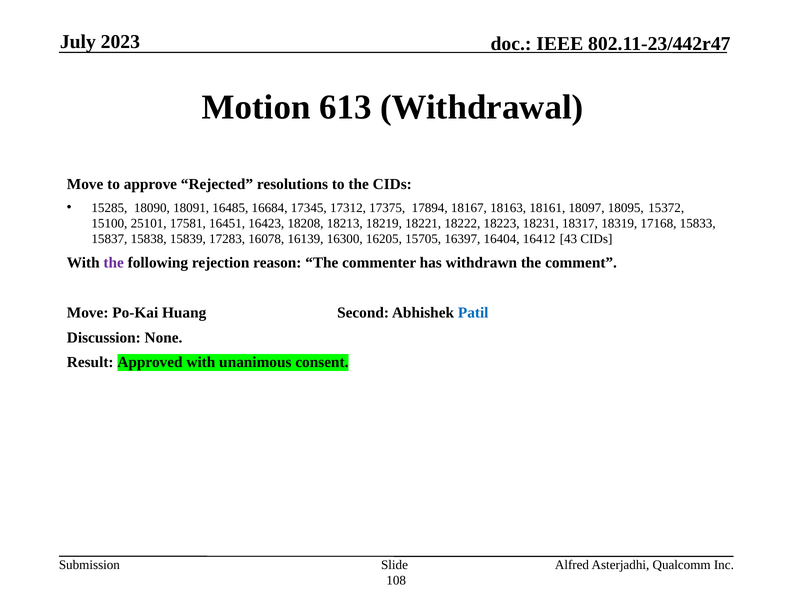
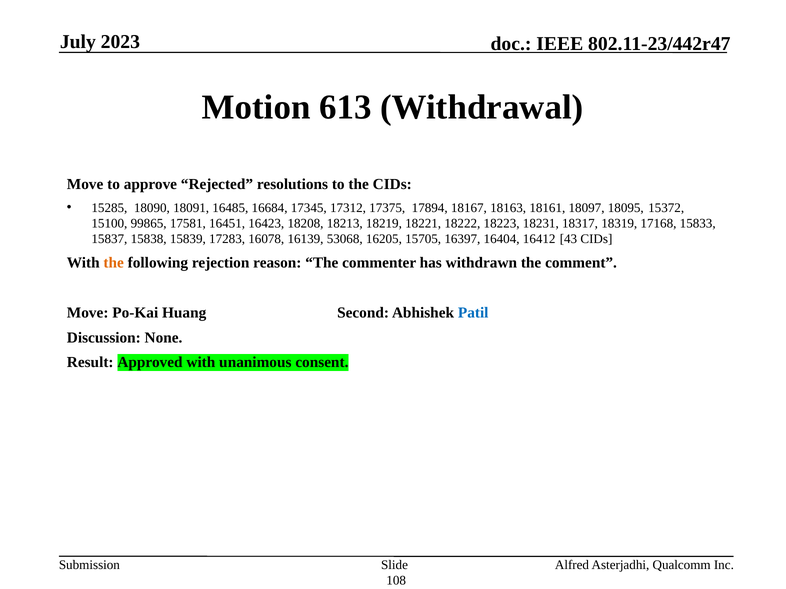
25101: 25101 -> 99865 (149, 224)
16300: 16300 -> 53068 (345, 239)
the colour: purple -> orange (114, 263)
